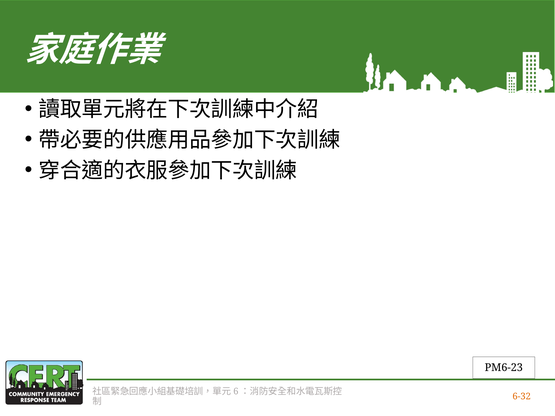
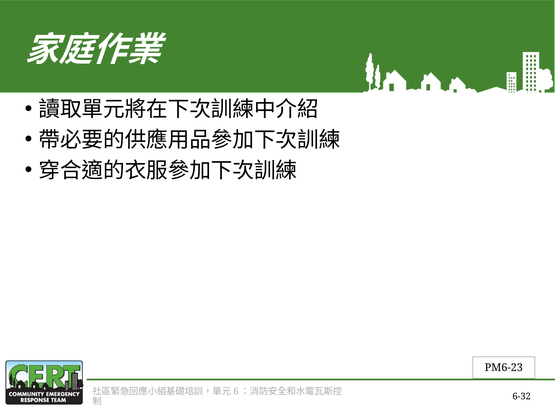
6-32 colour: orange -> black (522, 397)
